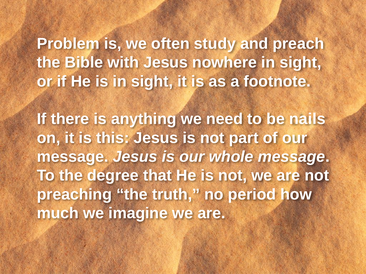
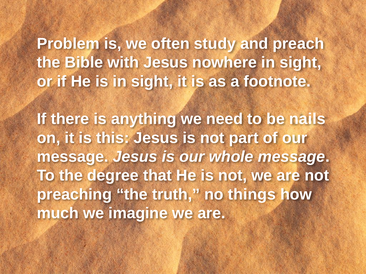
period: period -> things (252, 195)
